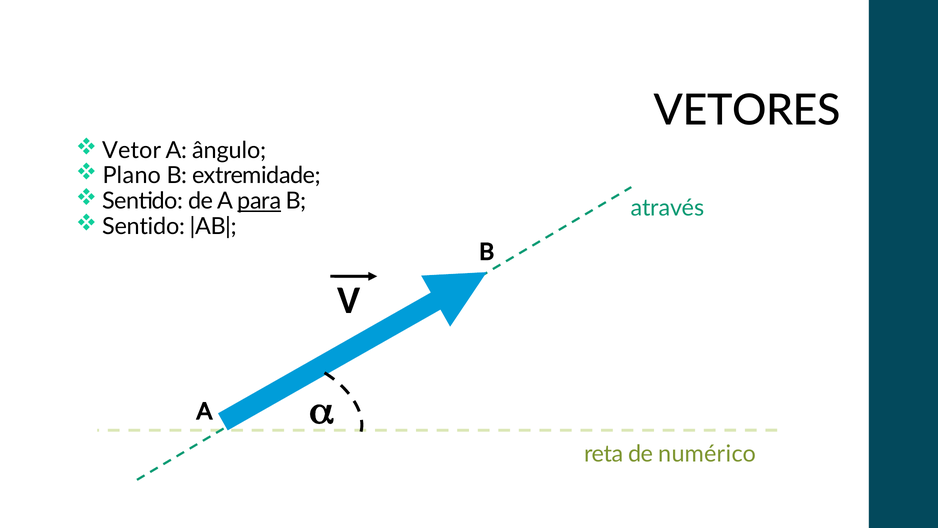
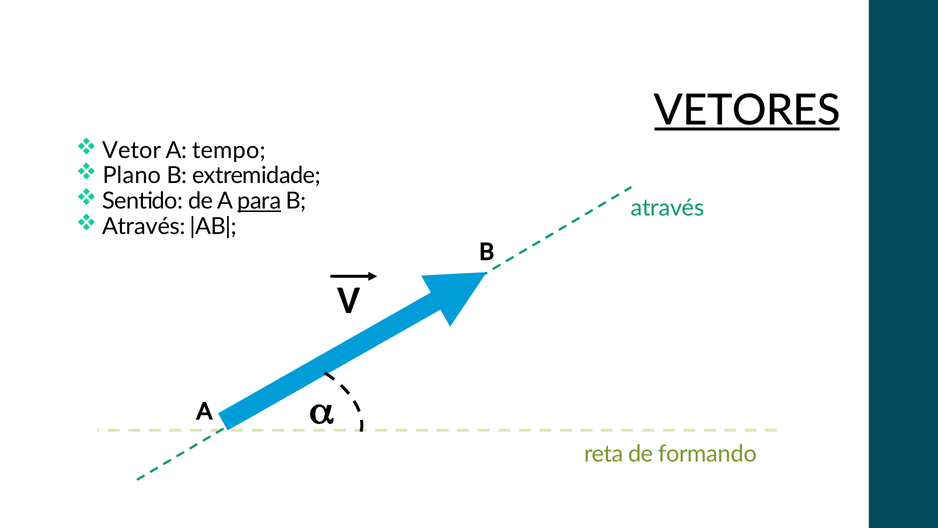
VETORES underline: none -> present (747, 110)
ângulo: ângulo -> tempo (229, 150)
Sentido: Sentido -> Através (144, 226)
numérico: numérico -> formando (708, 454)
